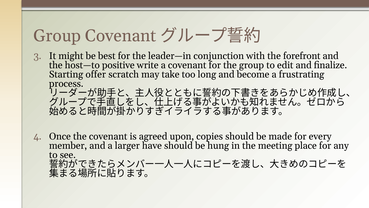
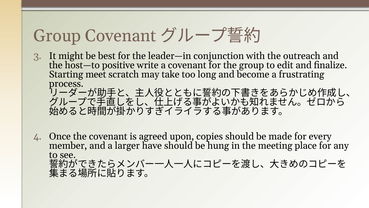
forefront: forefront -> outreach (302, 56)
offer: offer -> meet (96, 74)
